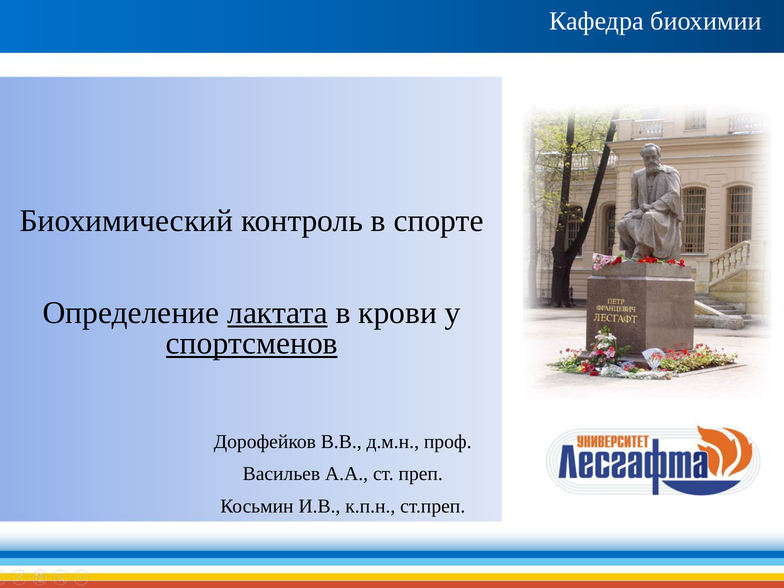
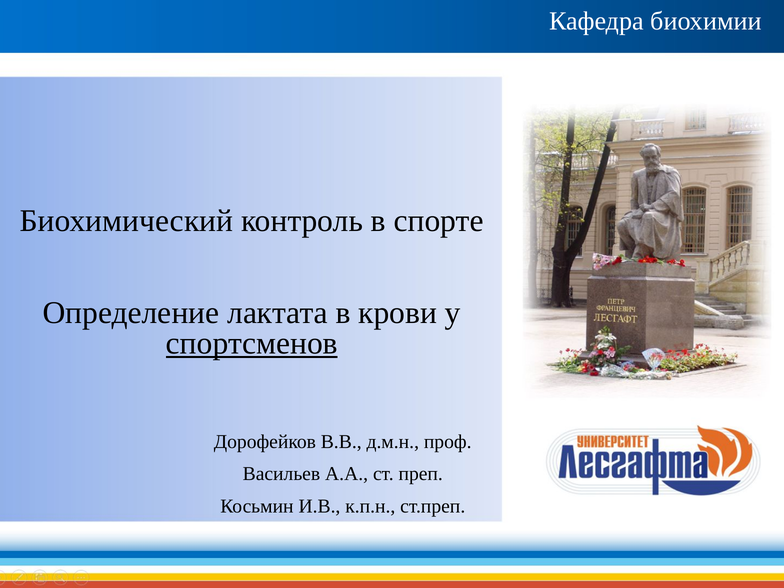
лактата underline: present -> none (278, 313)
